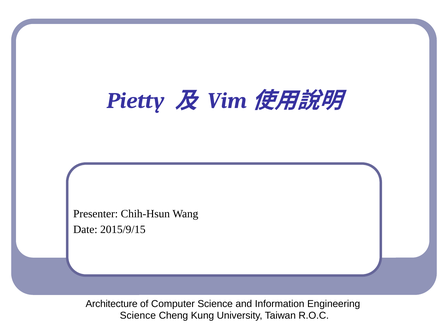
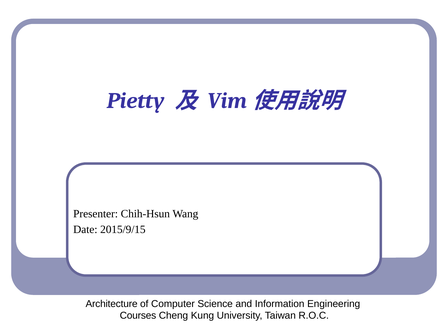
Science: Science -> Courses (138, 316)
